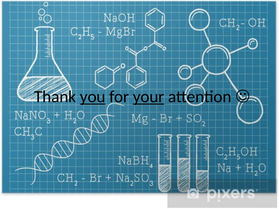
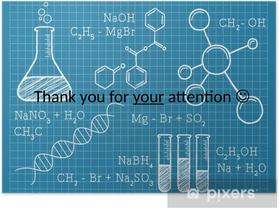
you underline: present -> none (93, 97)
